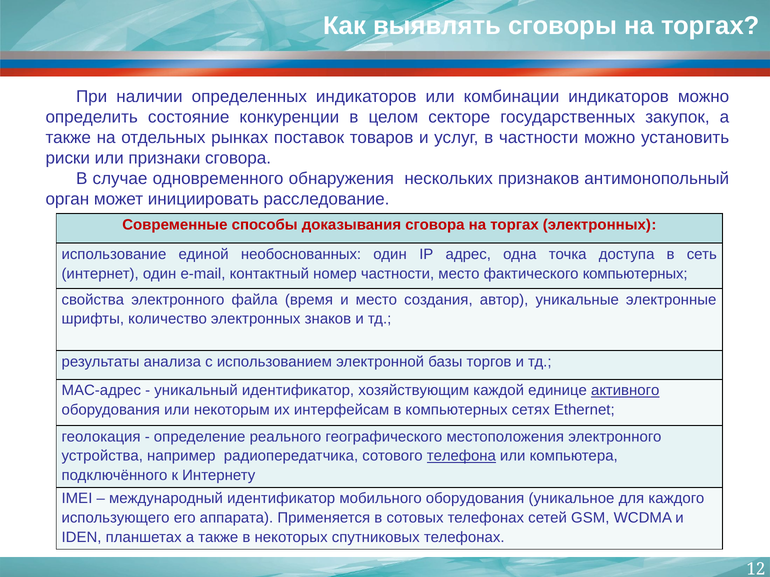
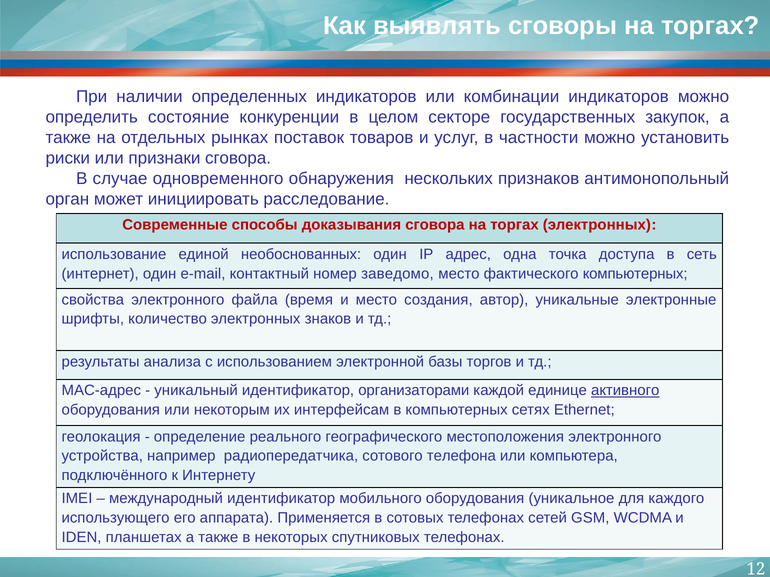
номер частности: частности -> заведомо (397, 274)
хозяйствующим: хозяйствующим -> организаторами (414, 391)
телефона underline: present -> none (461, 456)
